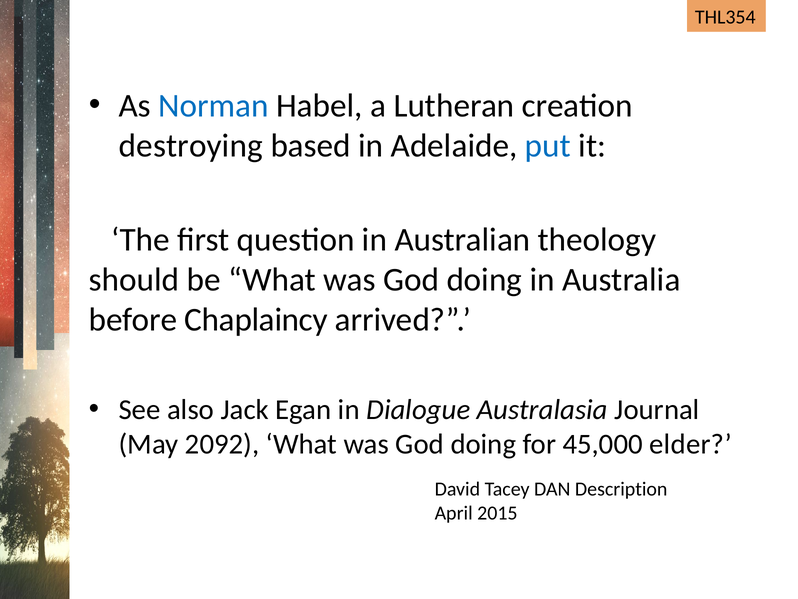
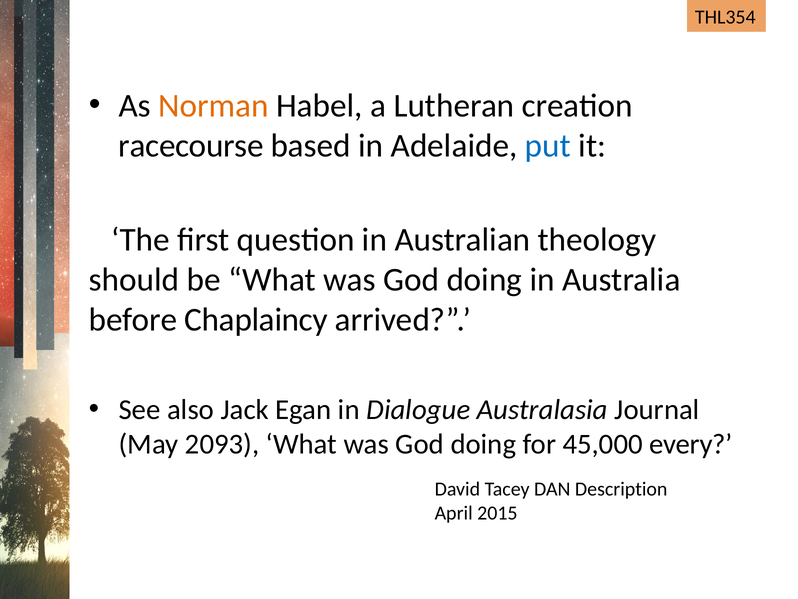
Norman colour: blue -> orange (214, 106)
destroying: destroying -> racecourse (191, 145)
2092: 2092 -> 2093 (222, 444)
elder: elder -> every (691, 444)
